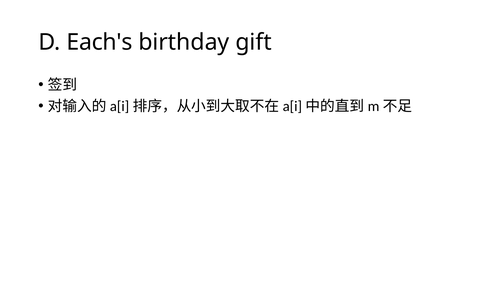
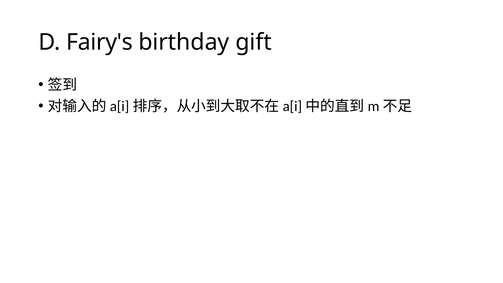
Each's: Each's -> Fairy's (100, 42)
